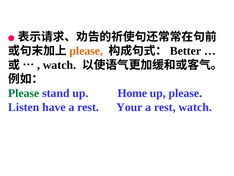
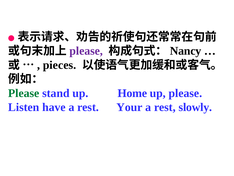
please colour: orange -> purple (86, 51)
Better: Better -> Nancy (186, 51)
watch: watch -> pieces (60, 65)
rest watch: watch -> slowly (195, 107)
